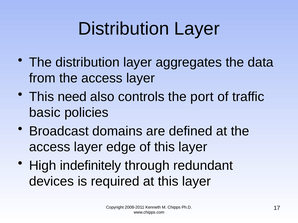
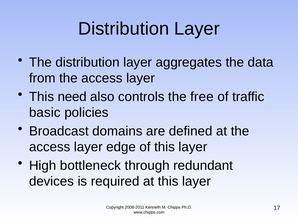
port: port -> free (202, 97)
indefinitely: indefinitely -> bottleneck (90, 166)
